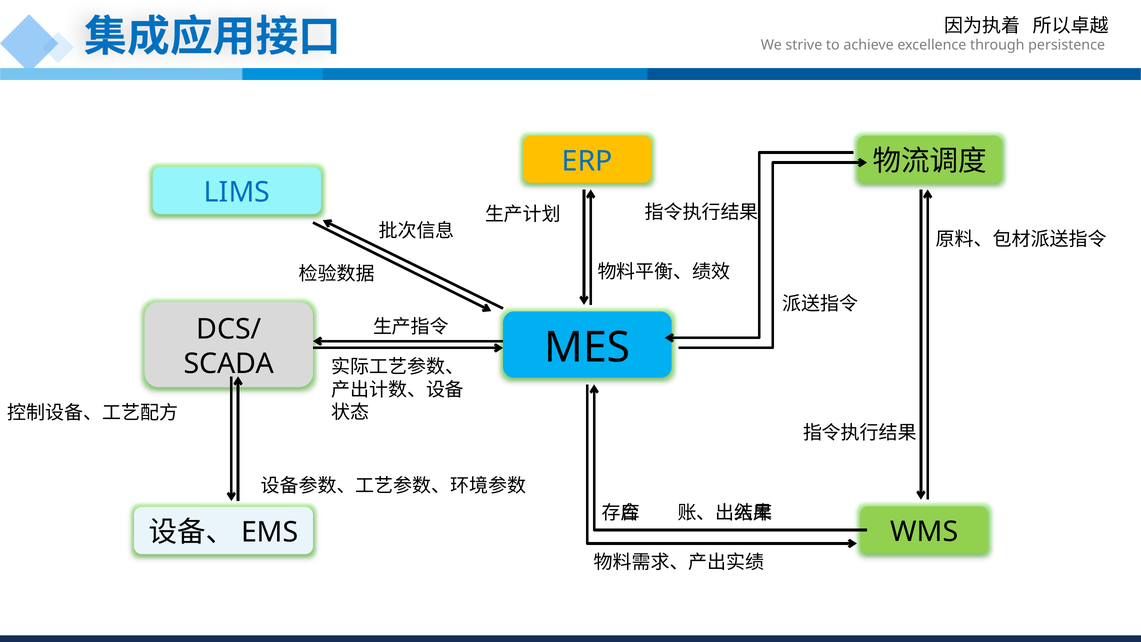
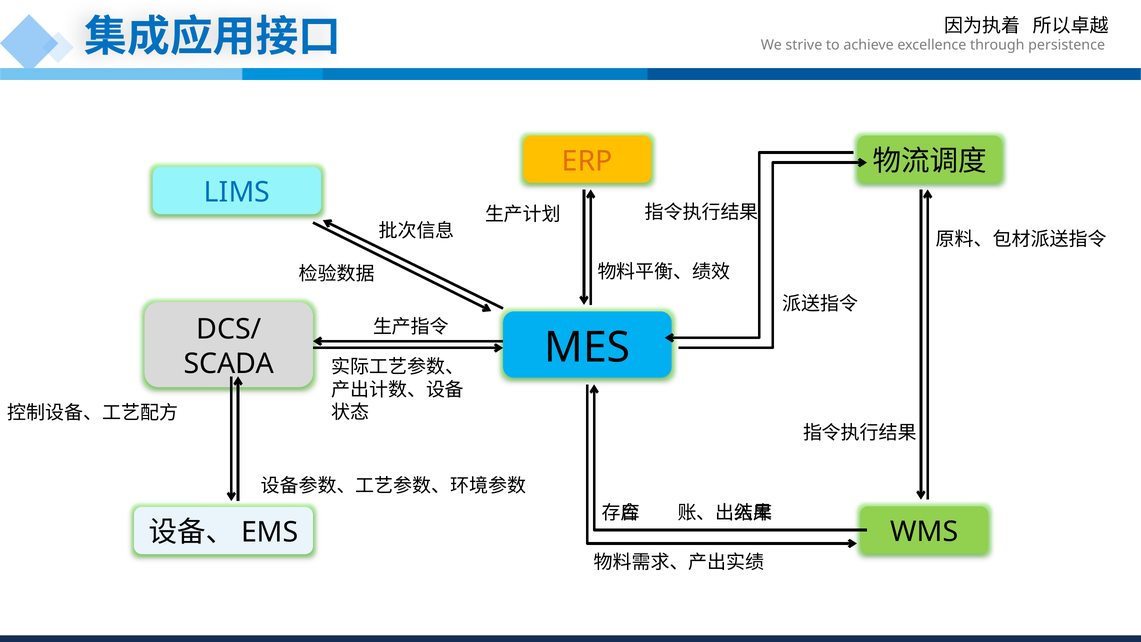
ERP colour: blue -> orange (587, 161)
